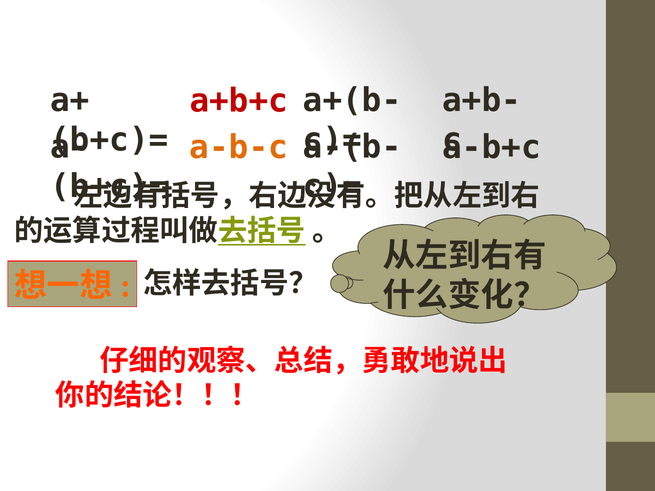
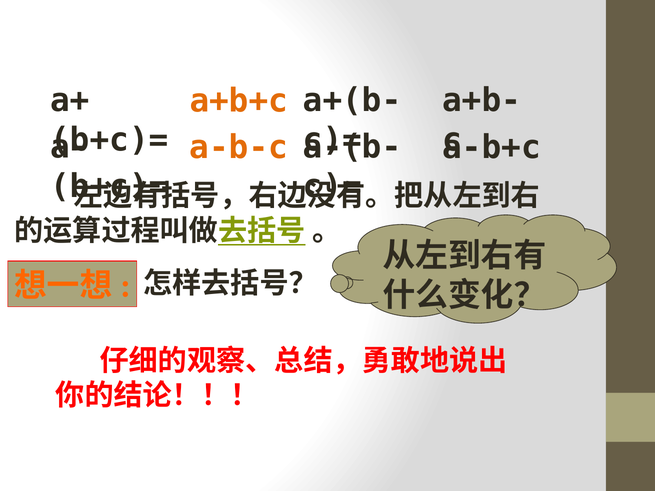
a+b+c colour: red -> orange (239, 101)
